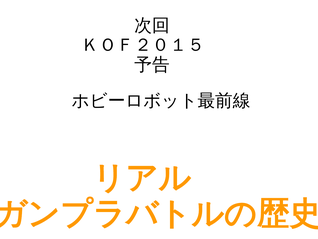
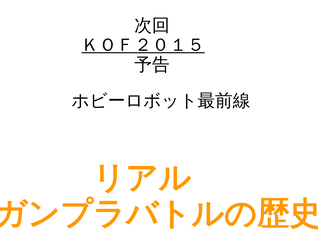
ＫＯＦ２０１５ underline: none -> present (143, 45)
